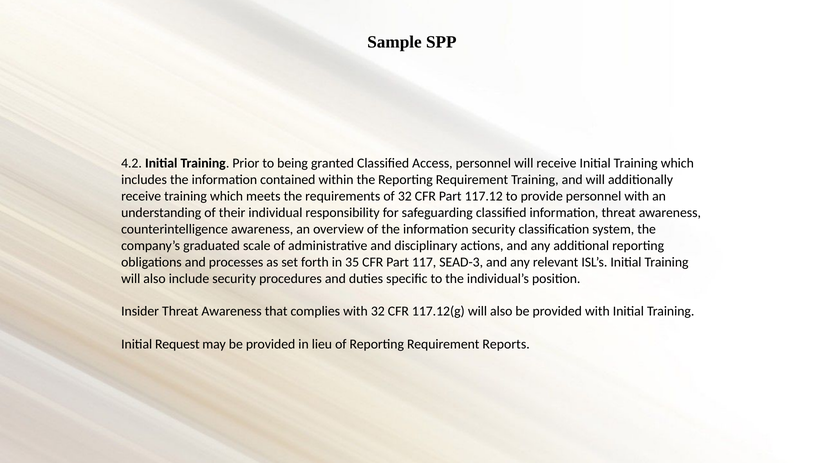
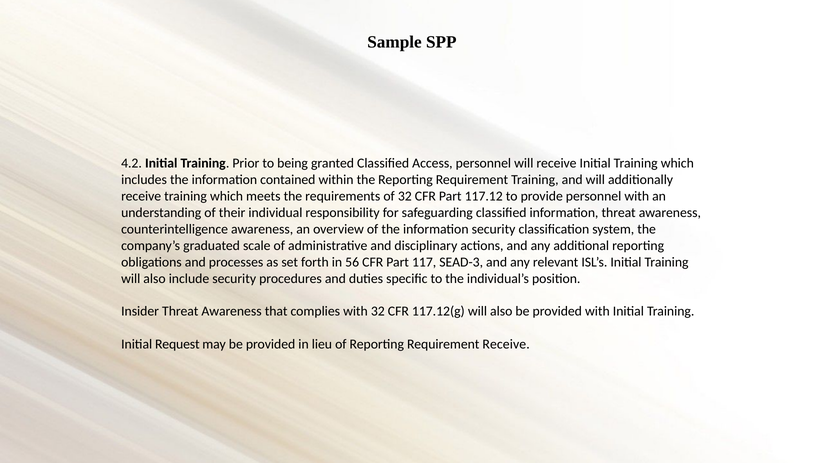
35: 35 -> 56 (352, 262)
Requirement Reports: Reports -> Receive (506, 345)
